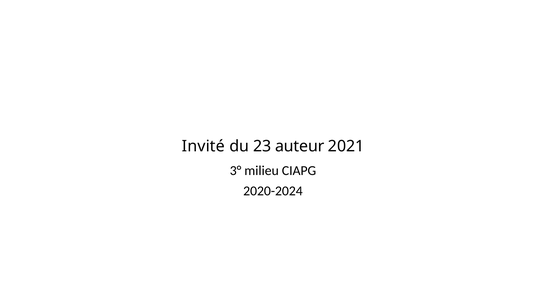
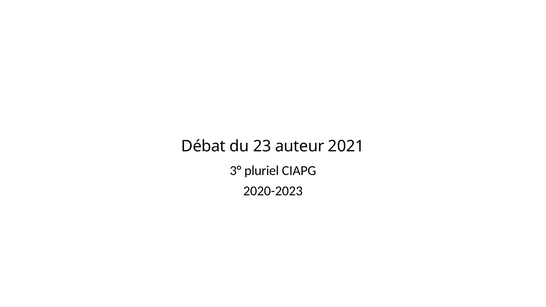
Invité: Invité -> Débat (204, 146)
milieu: milieu -> pluriel (262, 171)
2020-2024: 2020-2024 -> 2020-2023 (273, 191)
